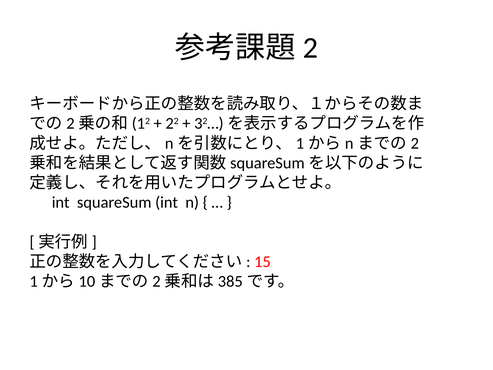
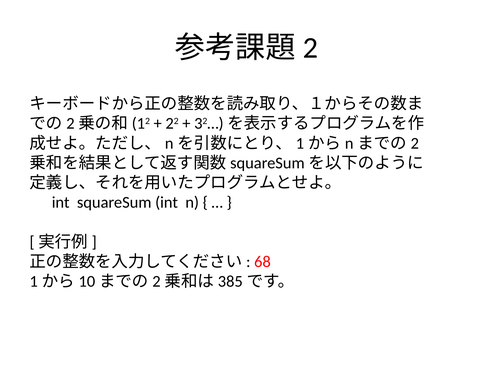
15: 15 -> 68 (262, 261)
